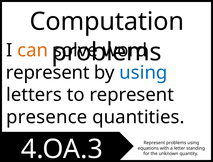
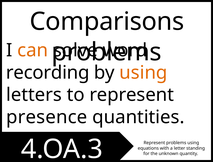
Computation: Computation -> Comparisons (107, 22)
represent: represent -> recording (48, 73)
using colour: blue -> orange (143, 73)
